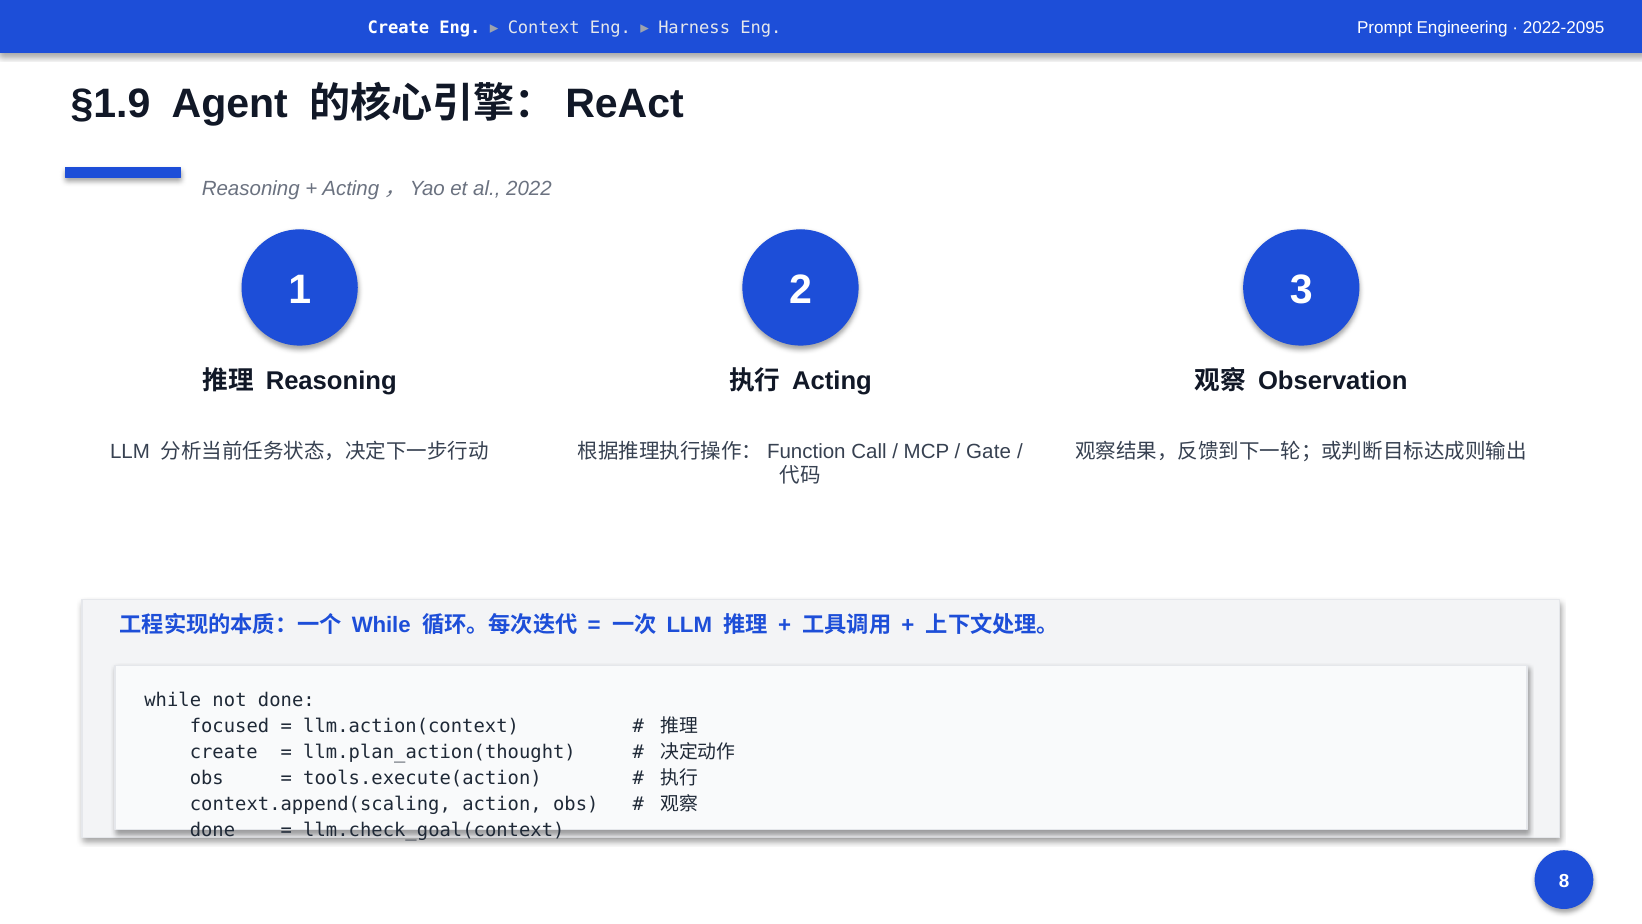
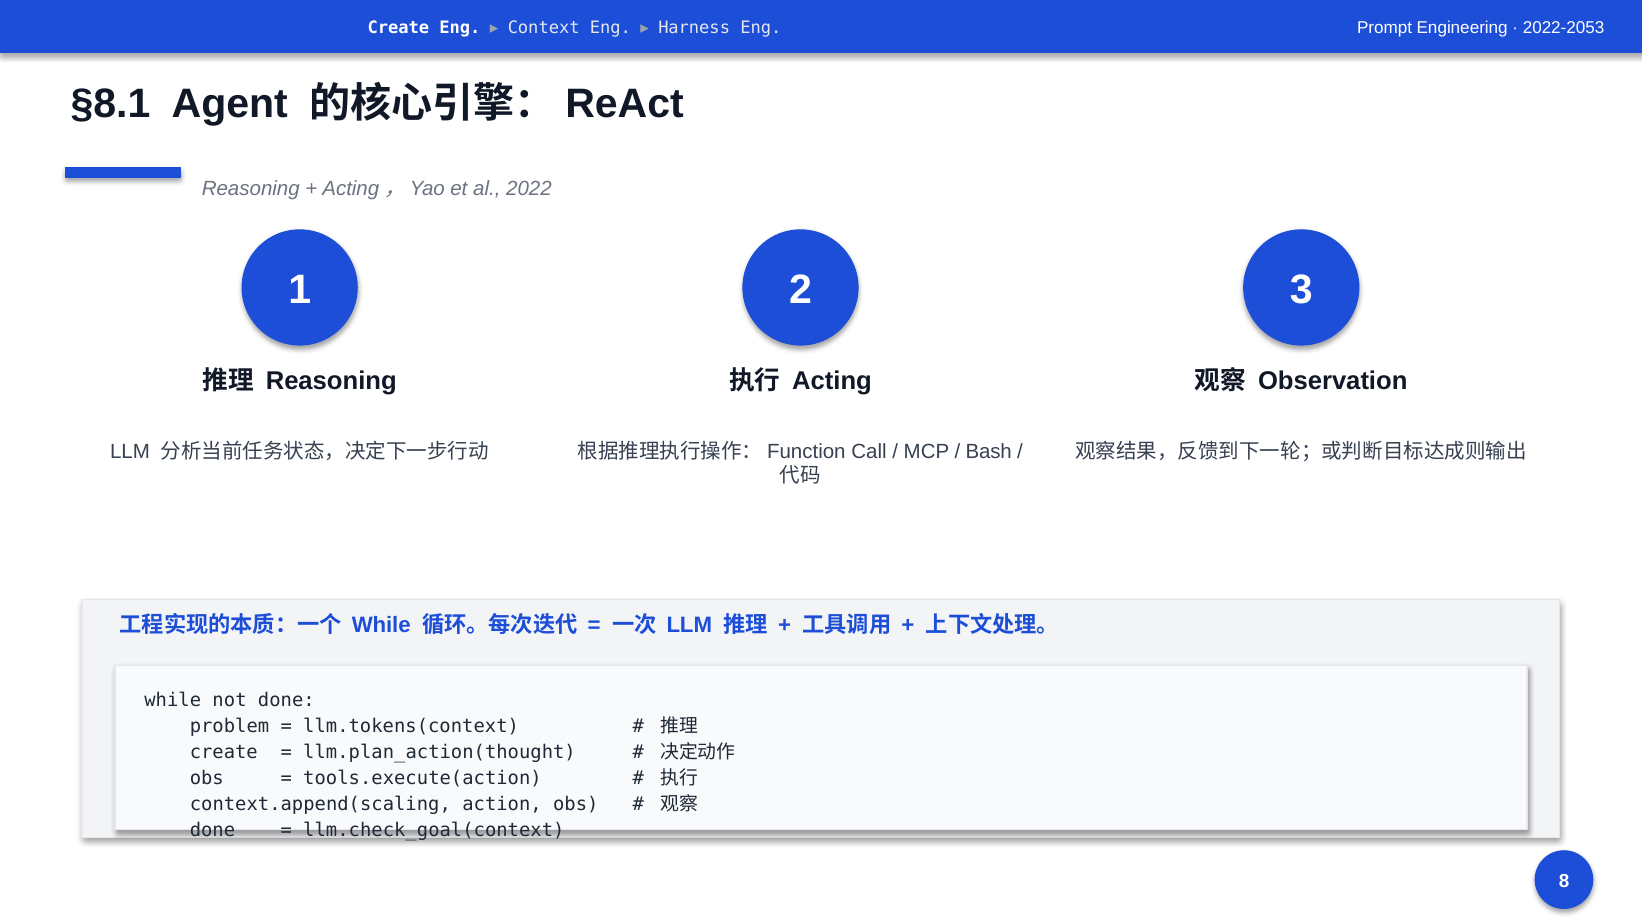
2022-2095: 2022-2095 -> 2022-2053 (1564, 27)
§1.9: §1.9 -> §8.1 (110, 104)
Gate: Gate -> Bash (989, 451)
focused: focused -> problem (229, 726)
llm.action(context: llm.action(context -> llm.tokens(context (411, 726)
